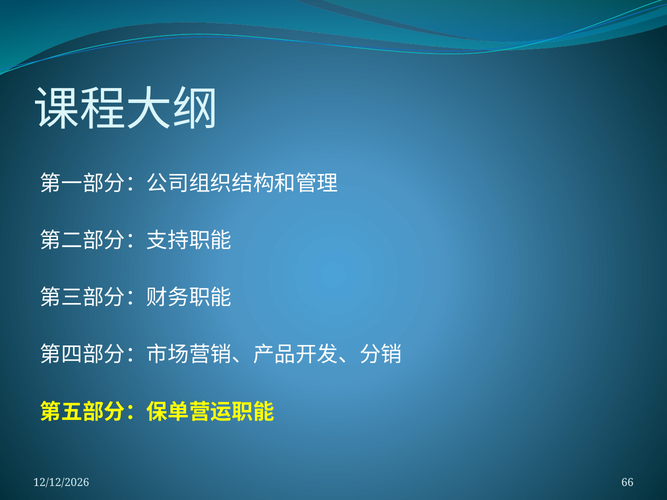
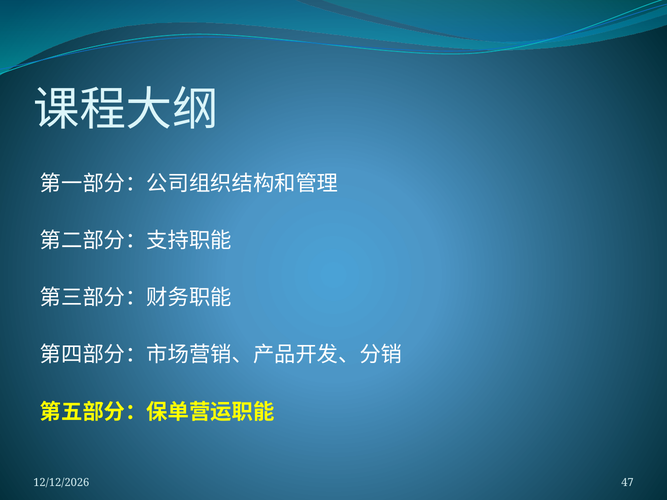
66: 66 -> 47 (627, 483)
